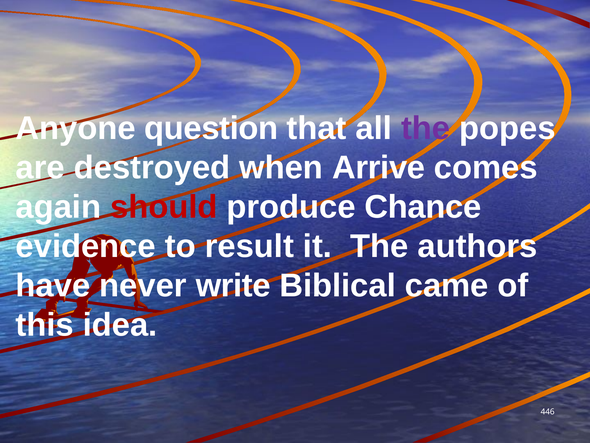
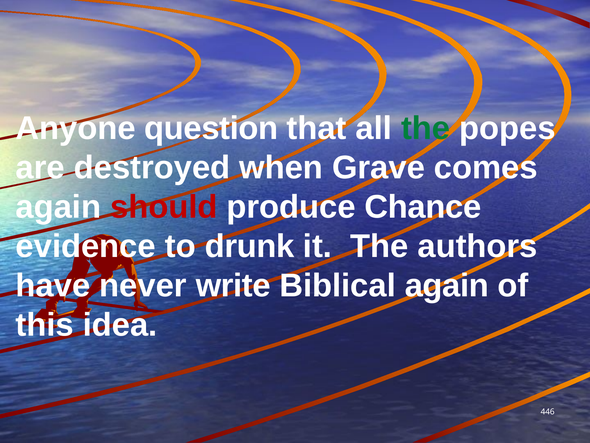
the colour: purple -> green (426, 128)
Arrive: Arrive -> Grave (378, 167)
result: result -> drunk (250, 246)
Biblical came: came -> again (447, 285)
